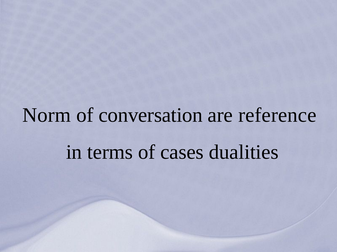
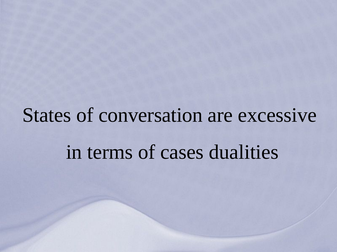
Norm: Norm -> States (47, 115)
reference: reference -> excessive (277, 115)
